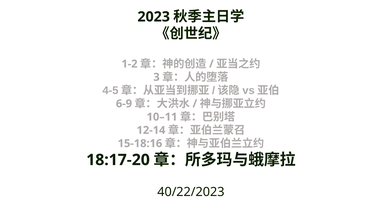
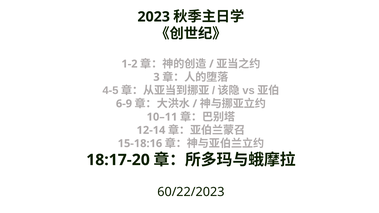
40/22/2023: 40/22/2023 -> 60/22/2023 (191, 192)
